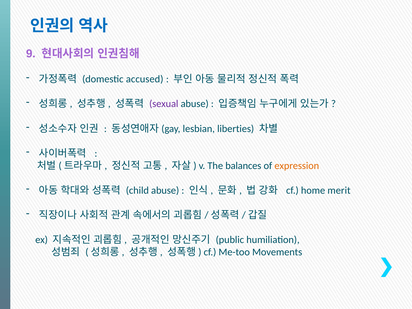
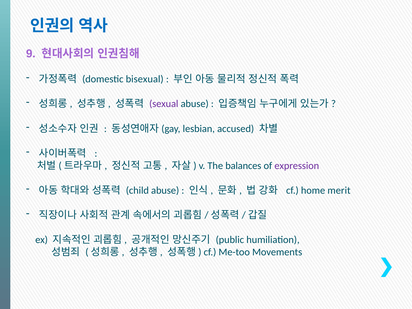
accused: accused -> bisexual (145, 79)
liberties: liberties -> accused (236, 129)
expression colour: orange -> purple (297, 166)
